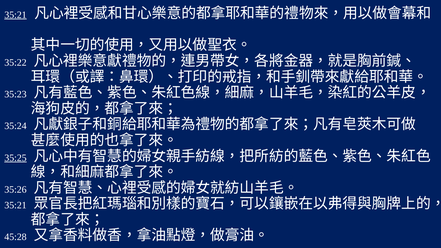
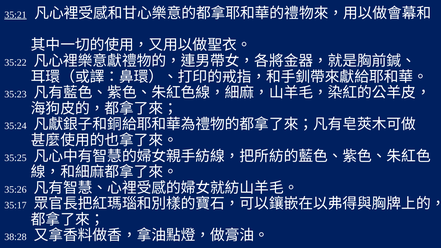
35:25 underline: present -> none (16, 158)
35:21: 35:21 -> 35:17 (16, 205)
45:28: 45:28 -> 38:28 (16, 237)
